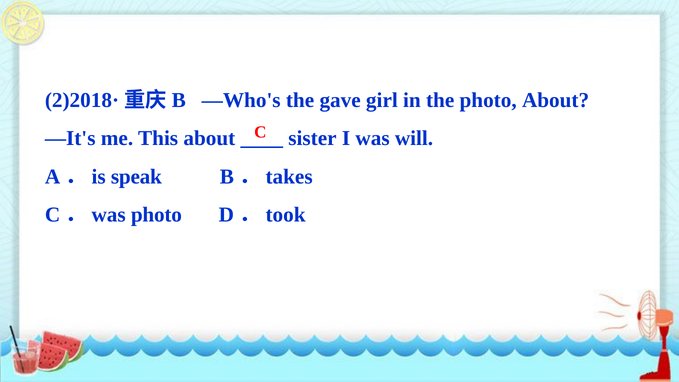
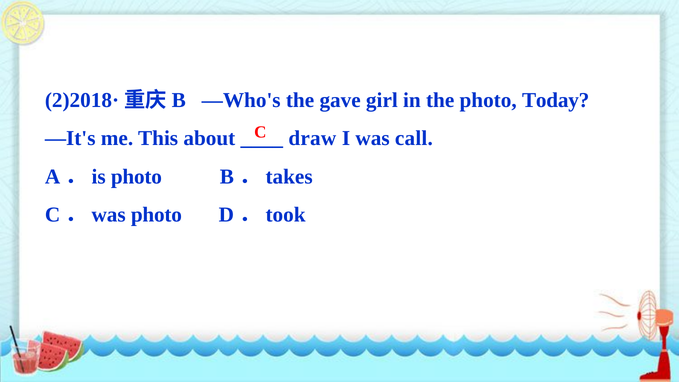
photo About: About -> Today (556, 100)
sister: sister -> draw (312, 138)
will: will -> call (414, 138)
speak: speak -> photo (136, 177)
